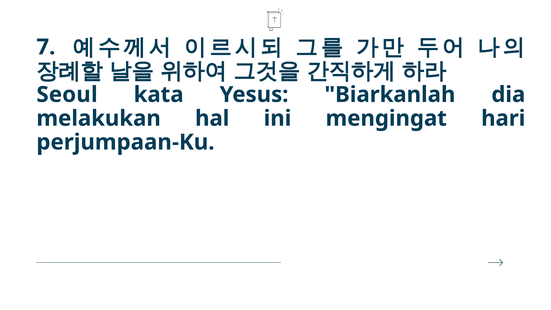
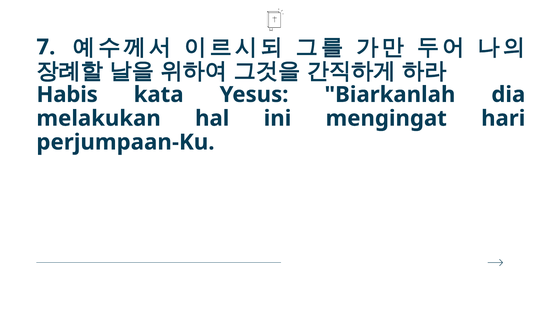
Seoul: Seoul -> Habis (67, 95)
